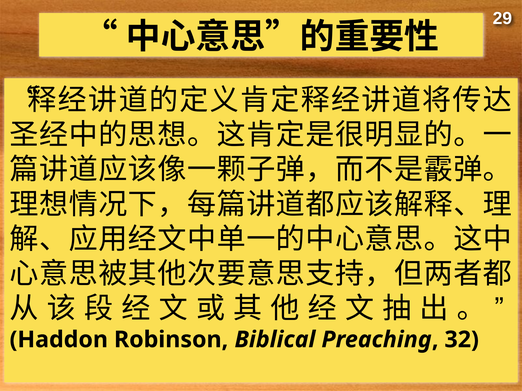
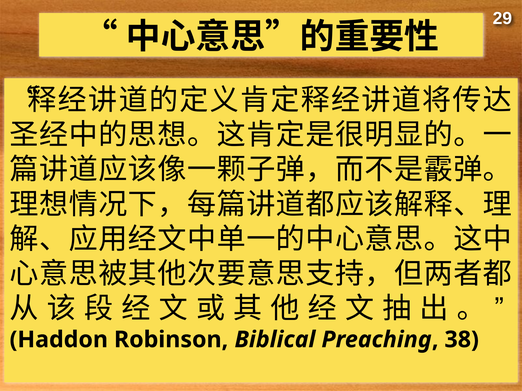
32: 32 -> 38 (462, 340)
